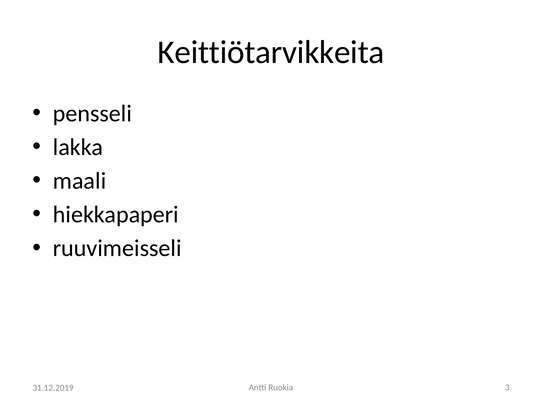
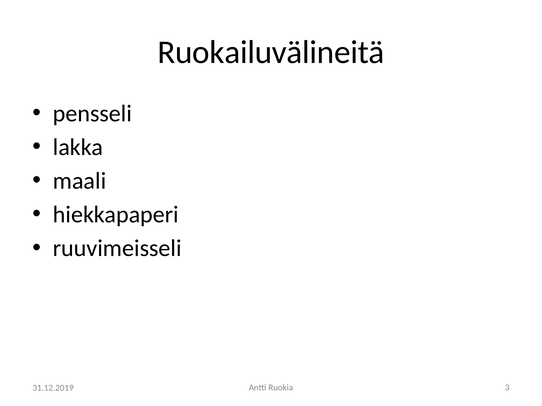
Keittiötarvikkeita: Keittiötarvikkeita -> Ruokailuvälineitä (271, 52)
